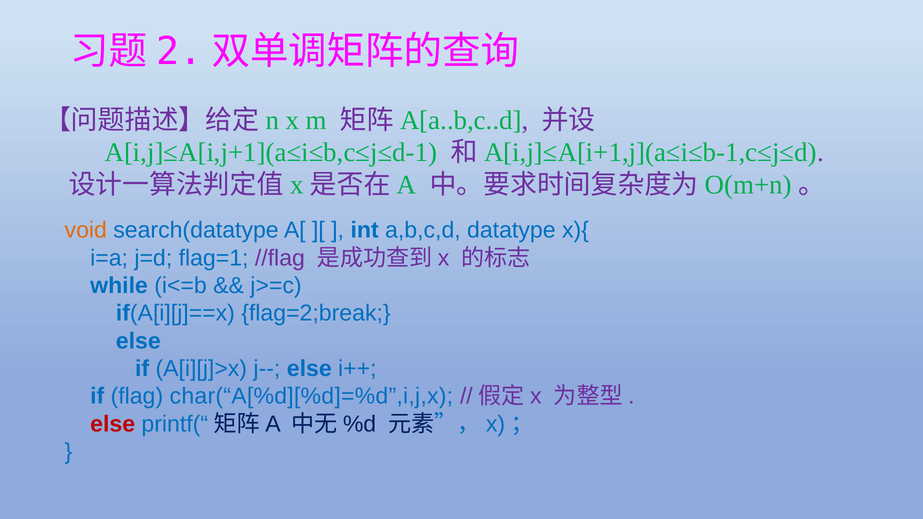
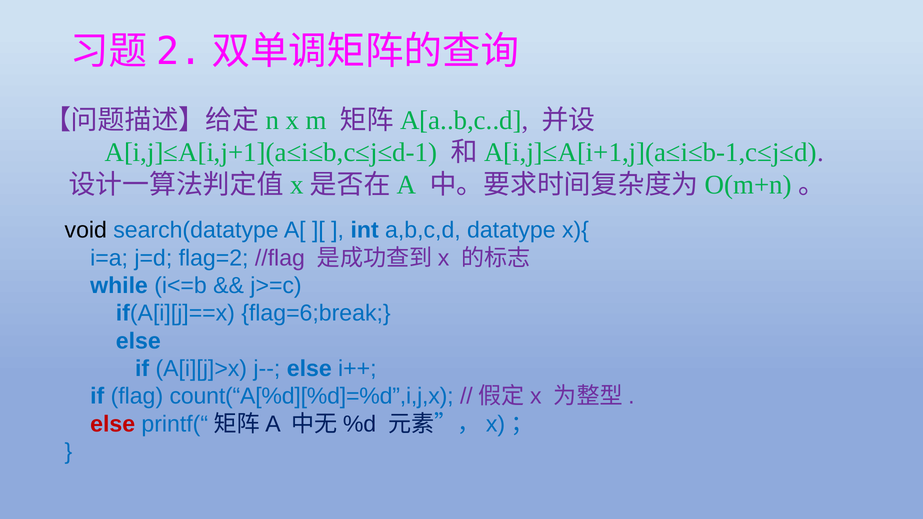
void colour: orange -> black (86, 230)
flag=1: flag=1 -> flag=2 (214, 258)
flag=2;break: flag=2;break -> flag=6;break (316, 313)
char(“A[%d][%d]=%d”,i,j,x: char(“A[%d][%d]=%d”,i,j,x -> count(“A[%d][%d]=%d”,i,j,x (312, 396)
